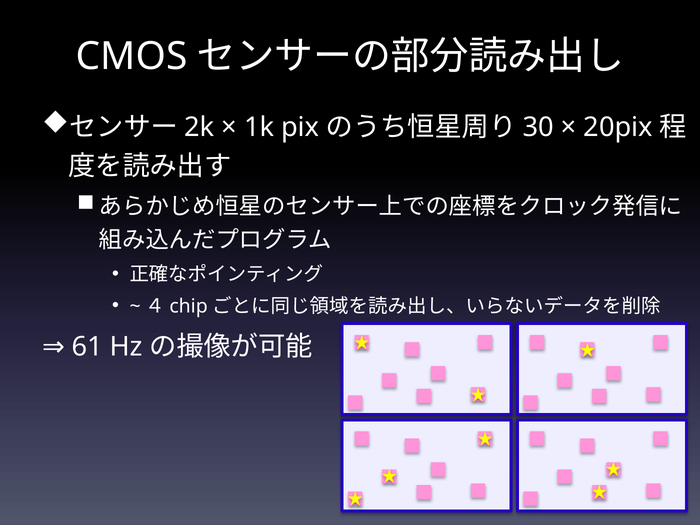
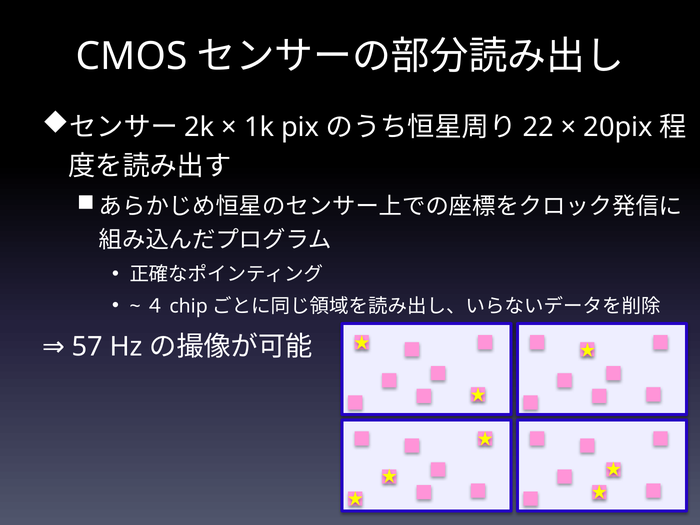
30: 30 -> 22 (538, 127)
61: 61 -> 57 (87, 347)
